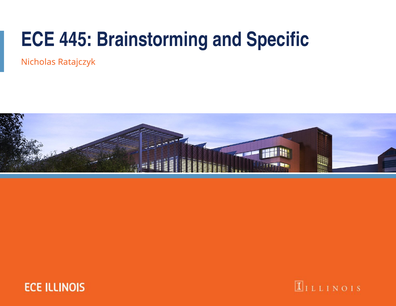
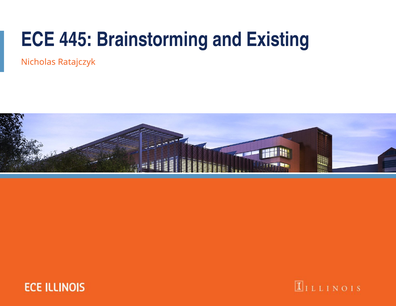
Specific: Specific -> Existing (278, 40)
